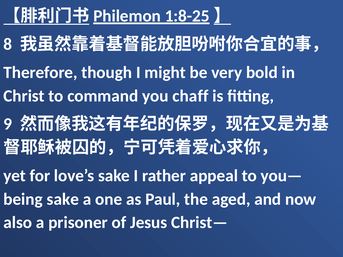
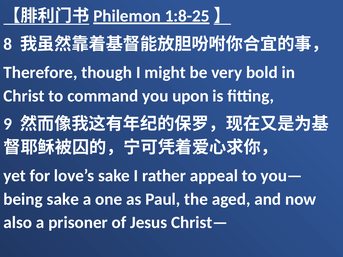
chaff: chaff -> upon (191, 96)
